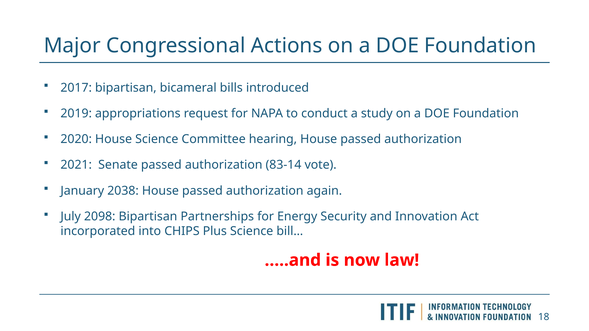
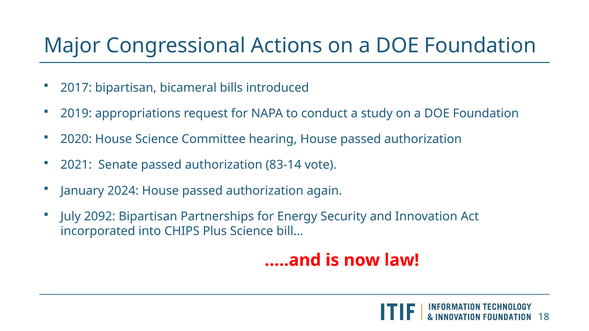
2038: 2038 -> 2024 (123, 191)
2098: 2098 -> 2092 (100, 217)
